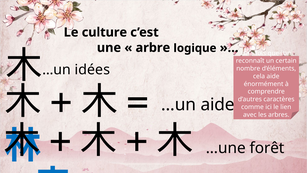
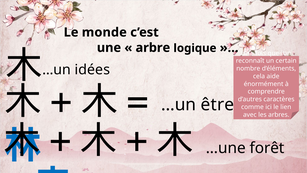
culture: culture -> monde (104, 32)
…un aide: aide -> être (217, 104)
